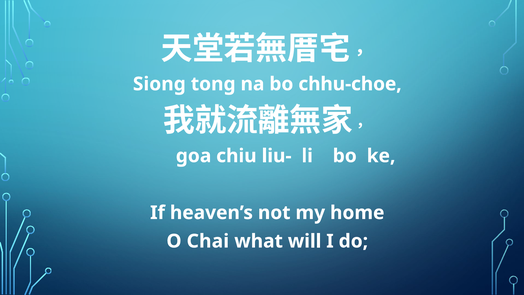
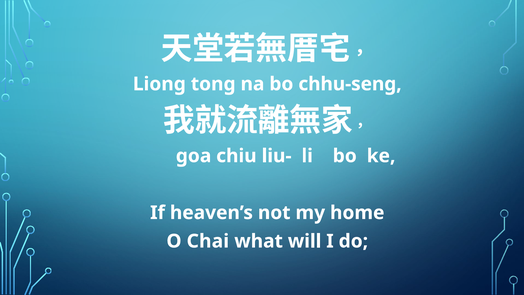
Siong: Siong -> Liong (159, 84)
chhu-choe: chhu-choe -> chhu-seng (350, 84)
